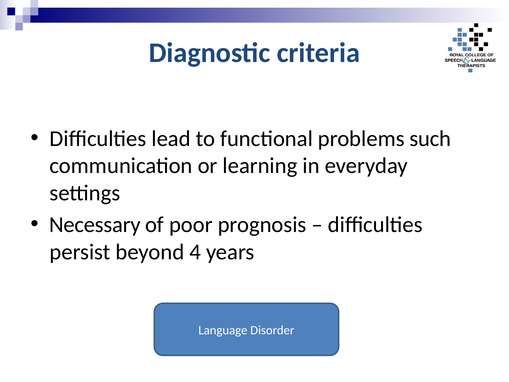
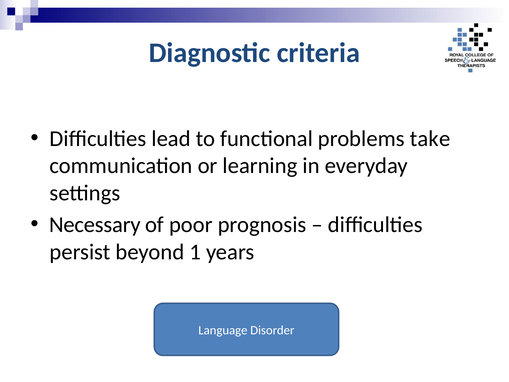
such: such -> take (430, 139)
4: 4 -> 1 (195, 252)
